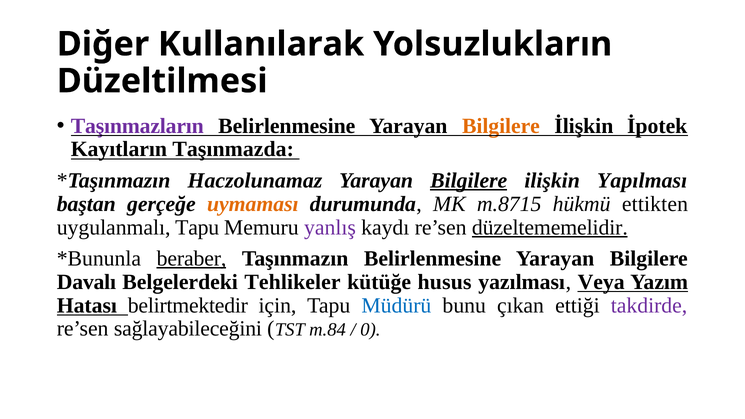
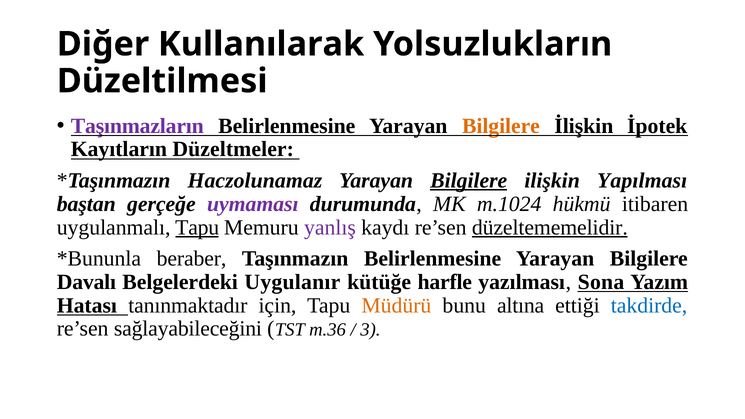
Taşınmazda: Taşınmazda -> Düzeltmeler (233, 149)
uymaması colour: orange -> purple (253, 204)
m.8715: m.8715 -> m.1024 (509, 204)
ettikten: ettikten -> itibaren (655, 204)
Tapu underline: none -> present (197, 227)
beraber underline: present -> none (191, 259)
Tehlikeler: Tehlikeler -> Uygulanır (292, 282)
husus: husus -> harfle (445, 282)
Veya: Veya -> Sona (601, 282)
belirtmektedir: belirtmektedir -> tanınmaktadır (188, 305)
Müdürü colour: blue -> orange (396, 305)
çıkan: çıkan -> altına (521, 305)
takdirde colour: purple -> blue (649, 305)
m.84: m.84 -> m.36 (328, 330)
0: 0 -> 3 (370, 330)
